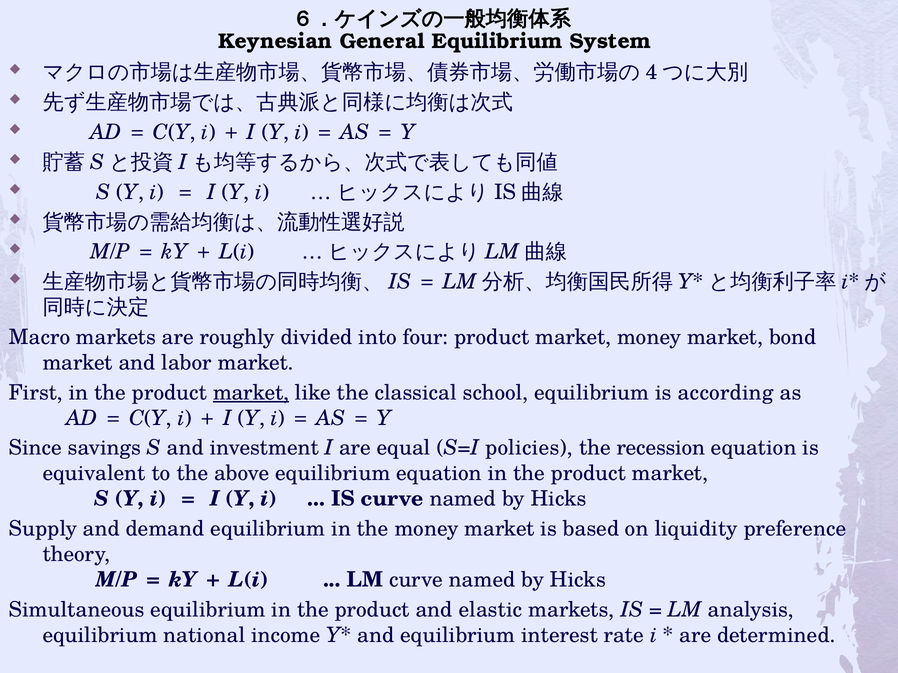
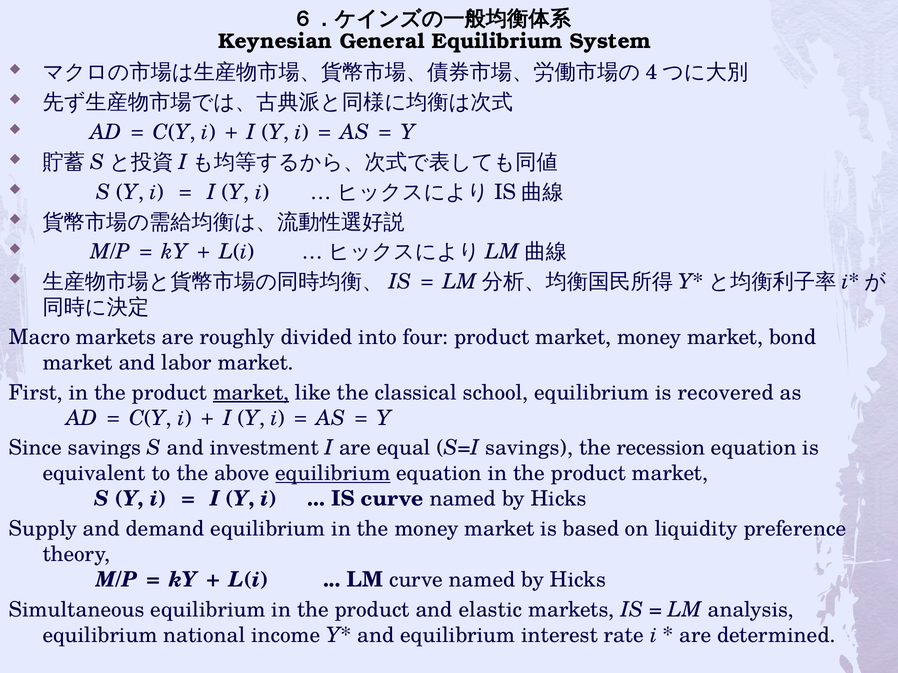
according: according -> recovered (726, 393)
S=I policies: policies -> savings (529, 448)
equilibrium underline: none -> present (333, 474)
